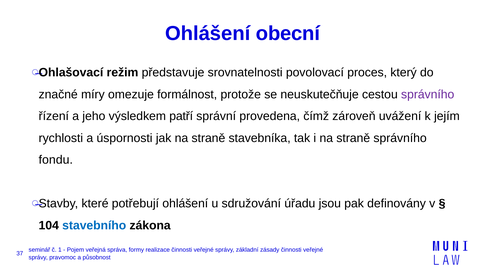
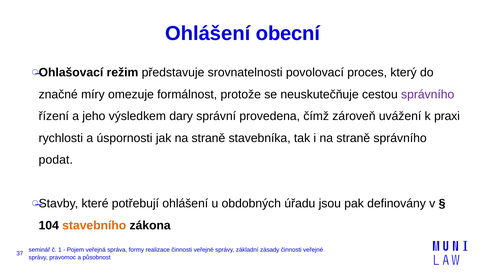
patří: patří -> dary (181, 116)
jejím: jejím -> praxi (447, 116)
fondu: fondu -> podat (56, 160)
sdružování: sdružování -> obdobných (251, 203)
stavebního colour: blue -> orange (94, 225)
